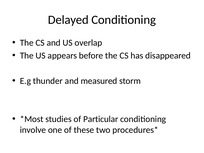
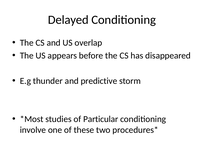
measured: measured -> predictive (99, 81)
